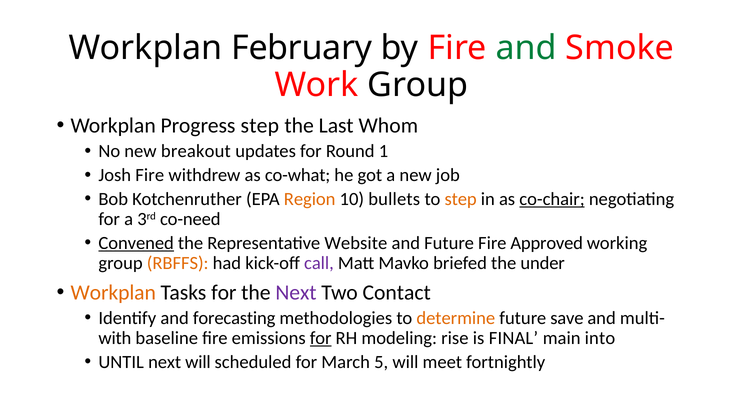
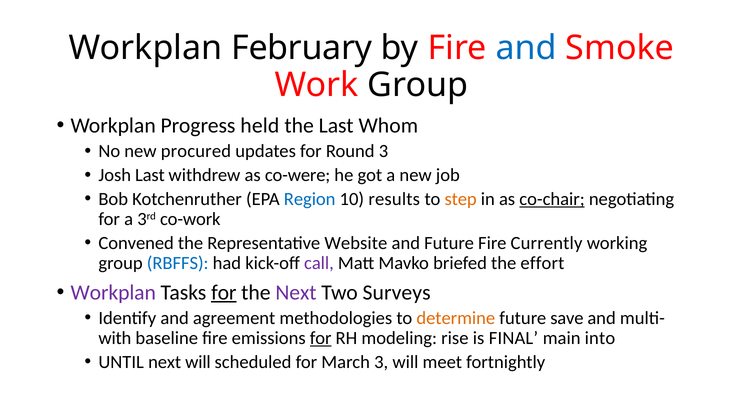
and colour: green -> blue (526, 48)
Progress step: step -> held (260, 126)
breakout: breakout -> procured (196, 151)
Round 1: 1 -> 3 (384, 151)
Josh Fire: Fire -> Last (150, 175)
co-what: co-what -> co-were (298, 175)
Region colour: orange -> blue (310, 199)
bullets: bullets -> results (394, 199)
co-need: co-need -> co-work (190, 219)
Convened underline: present -> none (136, 243)
Approved: Approved -> Currently (547, 243)
RBFFS colour: orange -> blue (178, 263)
under: under -> effort (542, 263)
Workplan colour: orange -> purple (113, 292)
for underline: none -> present (224, 292)
Contact: Contact -> Surveys (397, 292)
forecasting: forecasting -> agreement (234, 318)
March 5: 5 -> 3 (381, 362)
